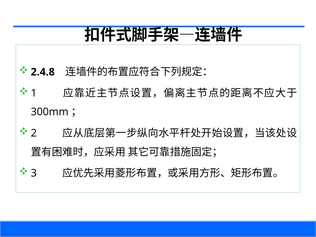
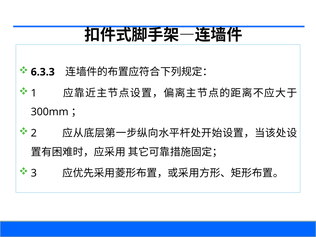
2.4.8: 2.4.8 -> 6.3.3 (43, 72)
